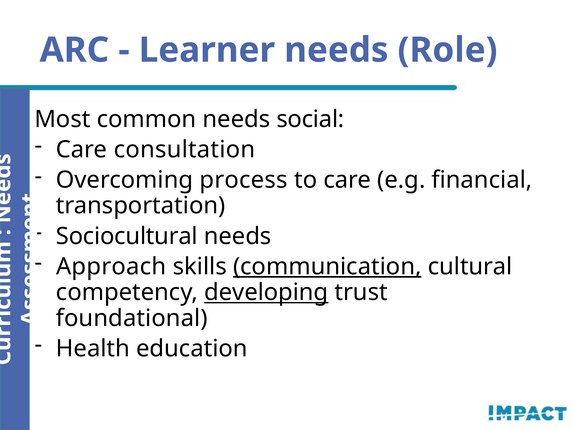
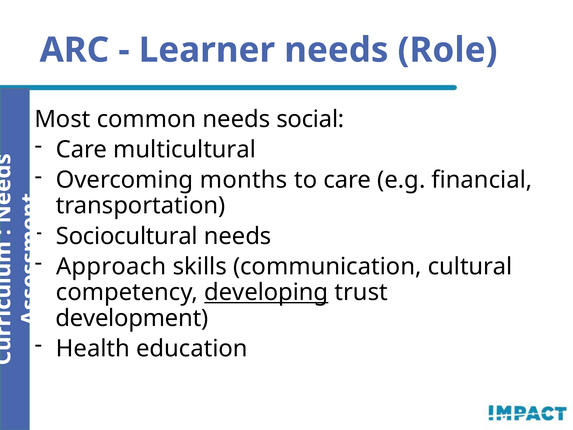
consultation: consultation -> multicultural (185, 149)
process: process -> months (244, 180)
communication underline: present -> none (327, 266)
foundational: foundational -> development (132, 318)
